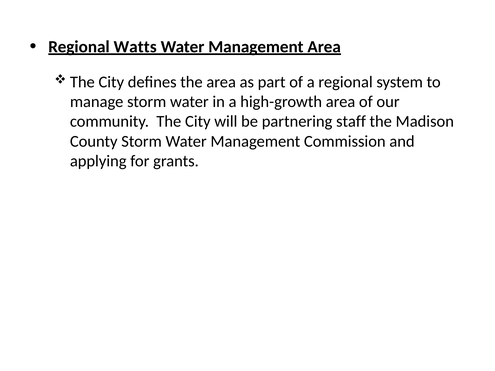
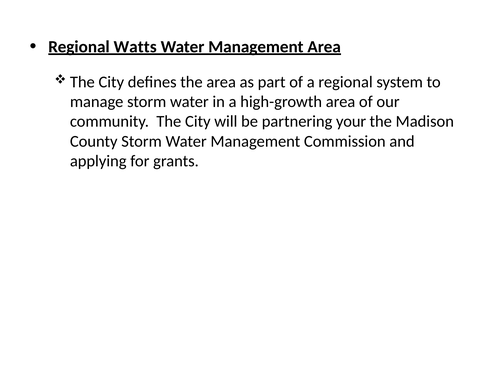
staff: staff -> your (351, 122)
